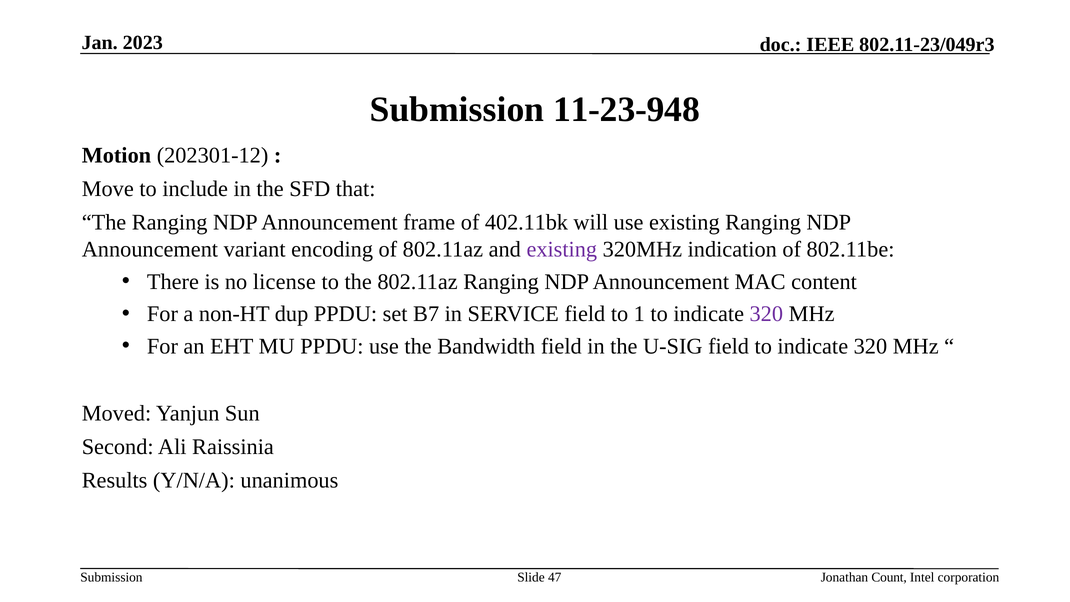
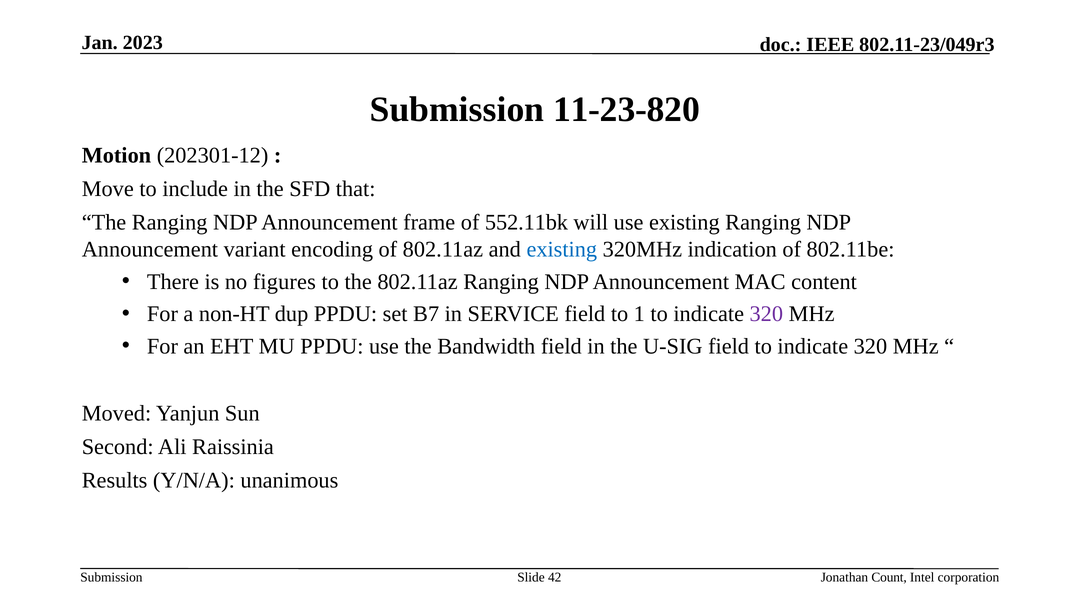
11-23-948: 11-23-948 -> 11-23-820 (627, 109)
402.11bk: 402.11bk -> 552.11bk (527, 223)
existing colour: purple -> blue (562, 249)
license: license -> figures (284, 282)
47: 47 -> 42 (555, 577)
